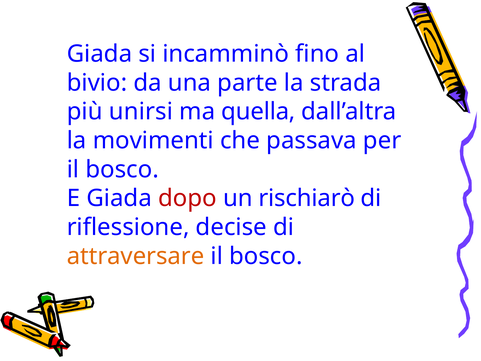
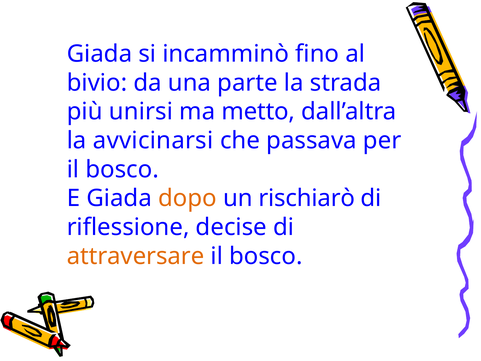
quella: quella -> metto (258, 112)
movimenti: movimenti -> avvicinarsi (153, 140)
dopo colour: red -> orange (187, 198)
